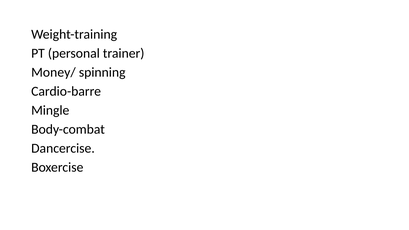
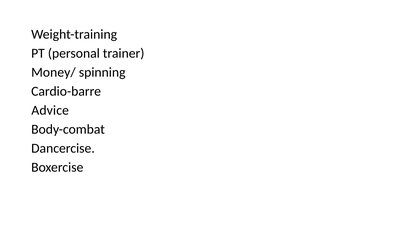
Mingle: Mingle -> Advice (50, 110)
